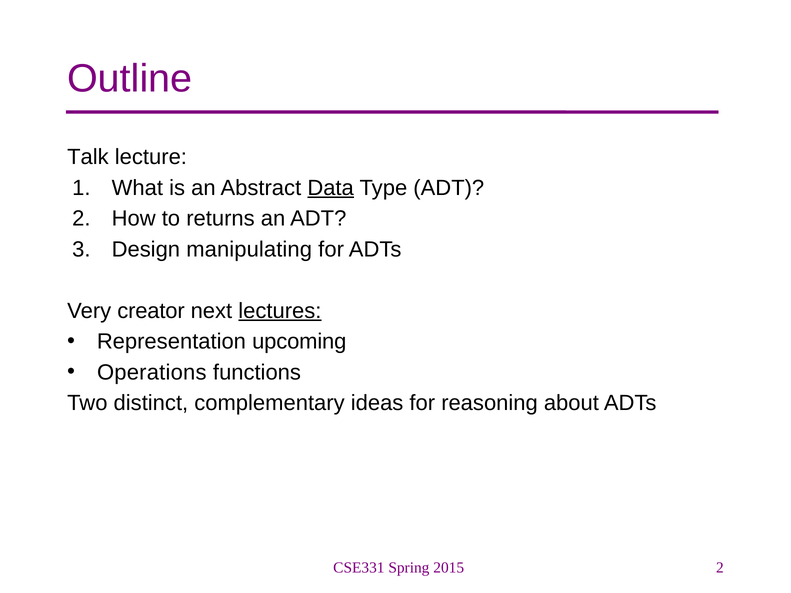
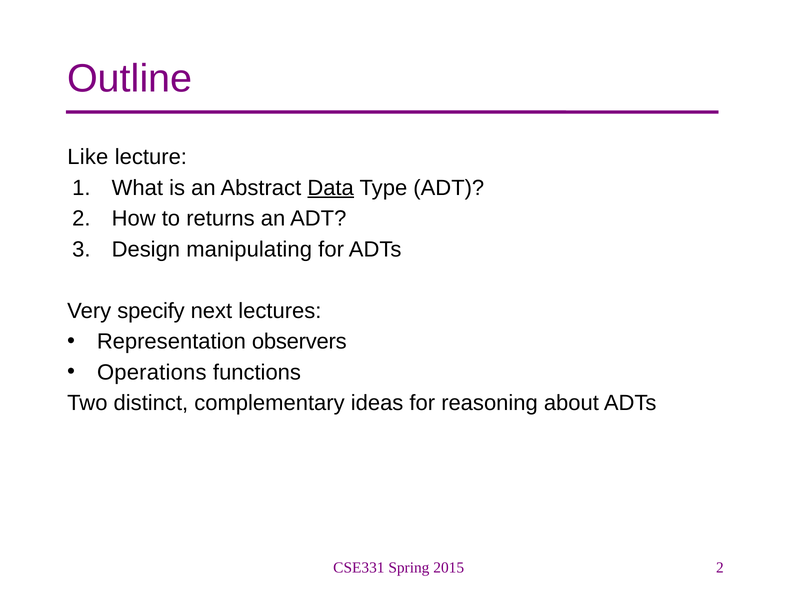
Talk: Talk -> Like (88, 157)
creator: creator -> specify (151, 311)
lectures underline: present -> none (280, 311)
upcoming: upcoming -> observers (299, 342)
